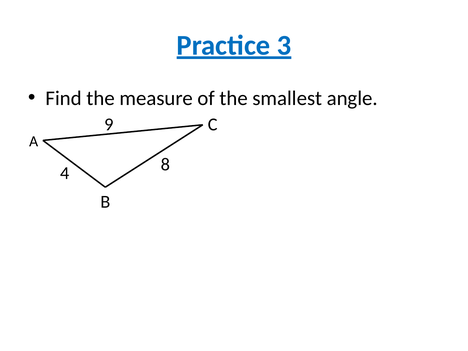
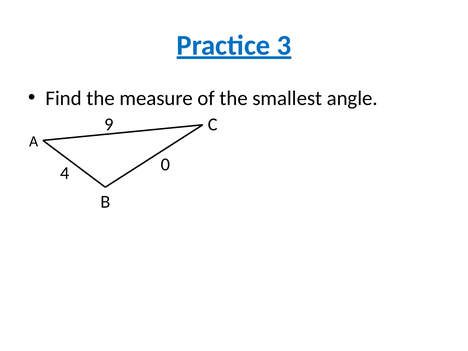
8: 8 -> 0 (165, 165)
